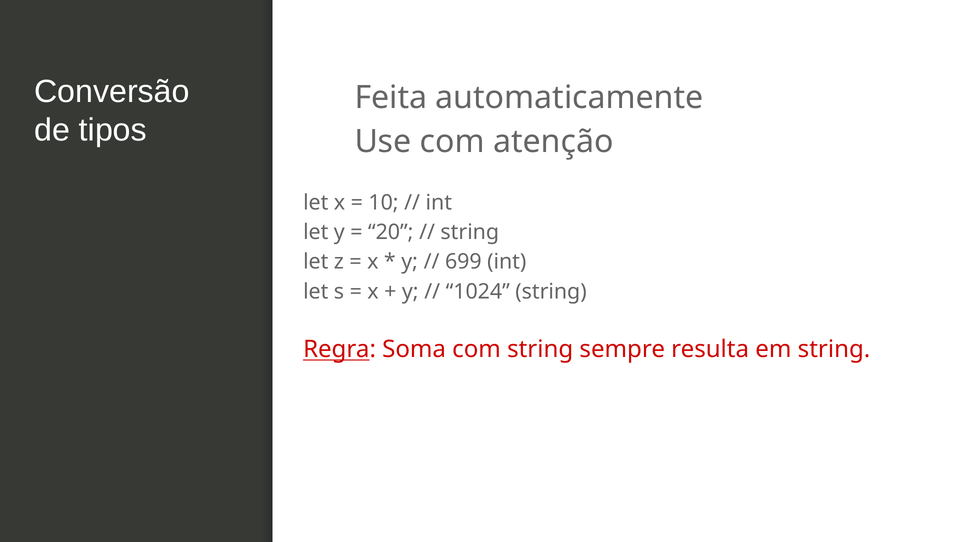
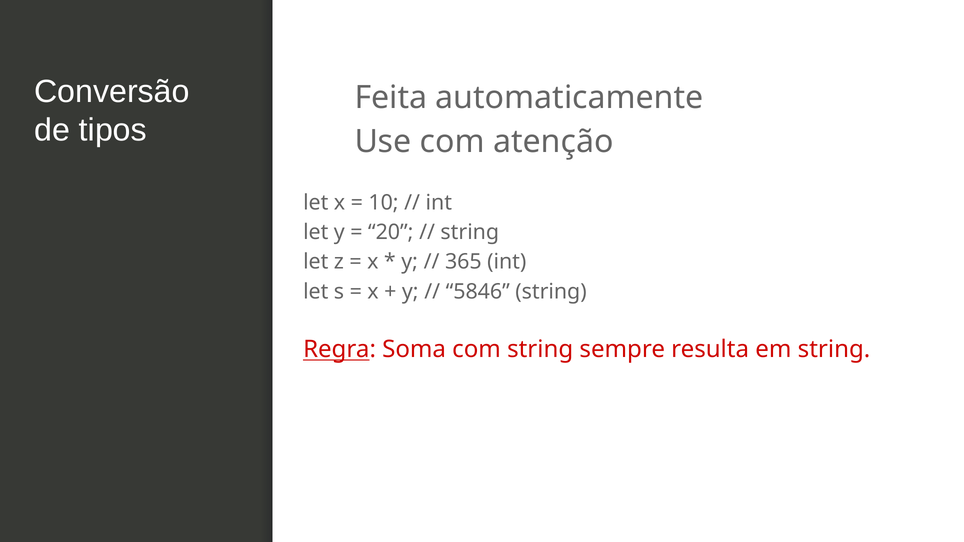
699: 699 -> 365 (463, 262)
1024: 1024 -> 5846 (478, 292)
